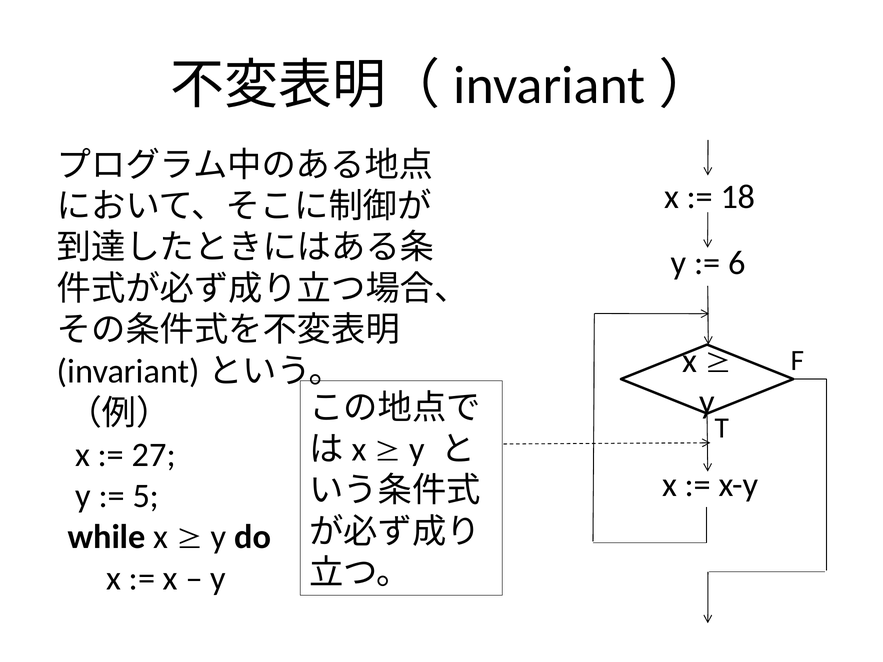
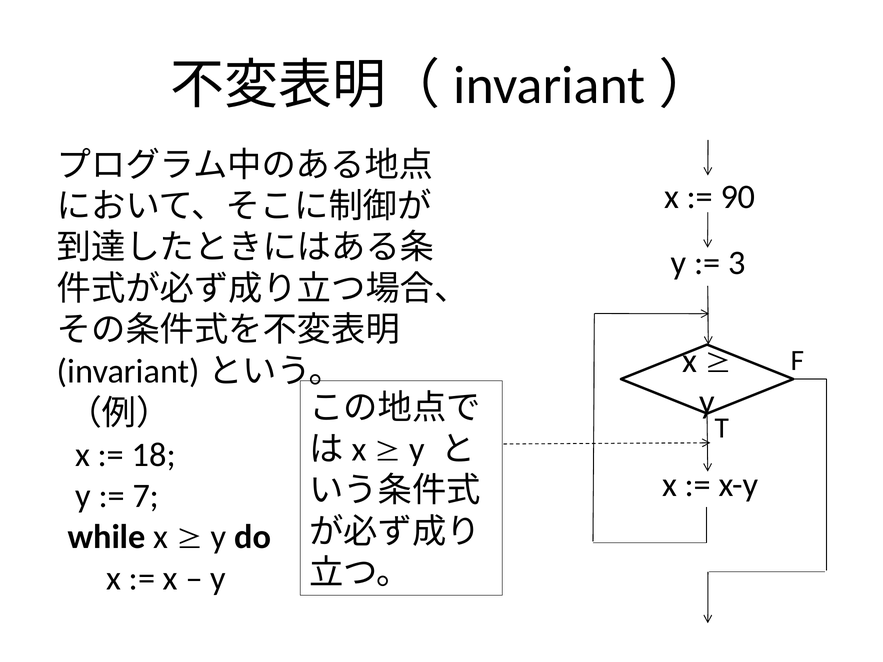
18: 18 -> 90 (738, 197)
6: 6 -> 3 (737, 263)
27: 27 -> 18 (154, 455)
5: 5 -> 7 (146, 496)
